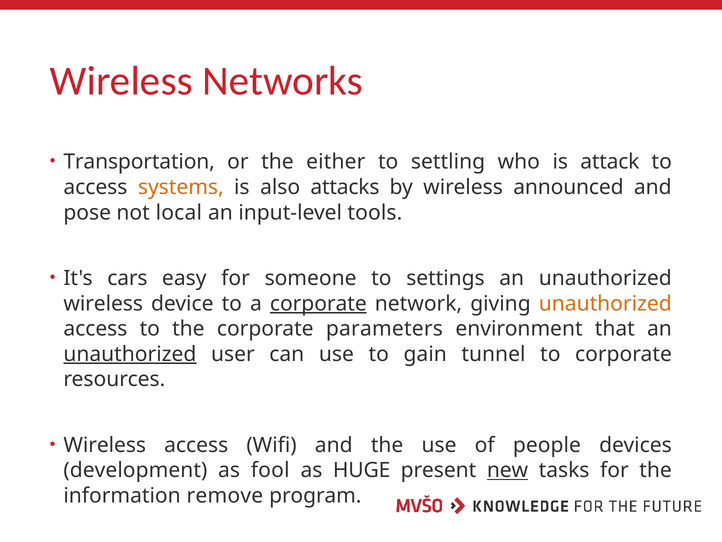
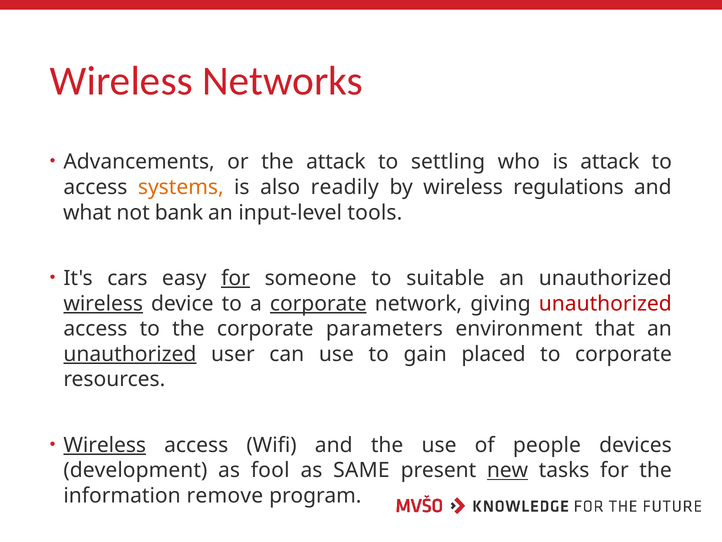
Transportation: Transportation -> Advancements (139, 162)
the either: either -> attack (336, 162)
attacks: attacks -> readily (345, 187)
announced: announced -> regulations (568, 187)
pose: pose -> what (87, 212)
local: local -> bank (179, 212)
for underline: none -> present (236, 278)
settings: settings -> suitable (445, 278)
wireless underline: none -> present (103, 303)
unauthorized colour: orange -> red (605, 303)
tunnel: tunnel -> placed (494, 354)
Wireless underline: none -> present (105, 445)
HUGE: HUGE -> SAME (361, 470)
